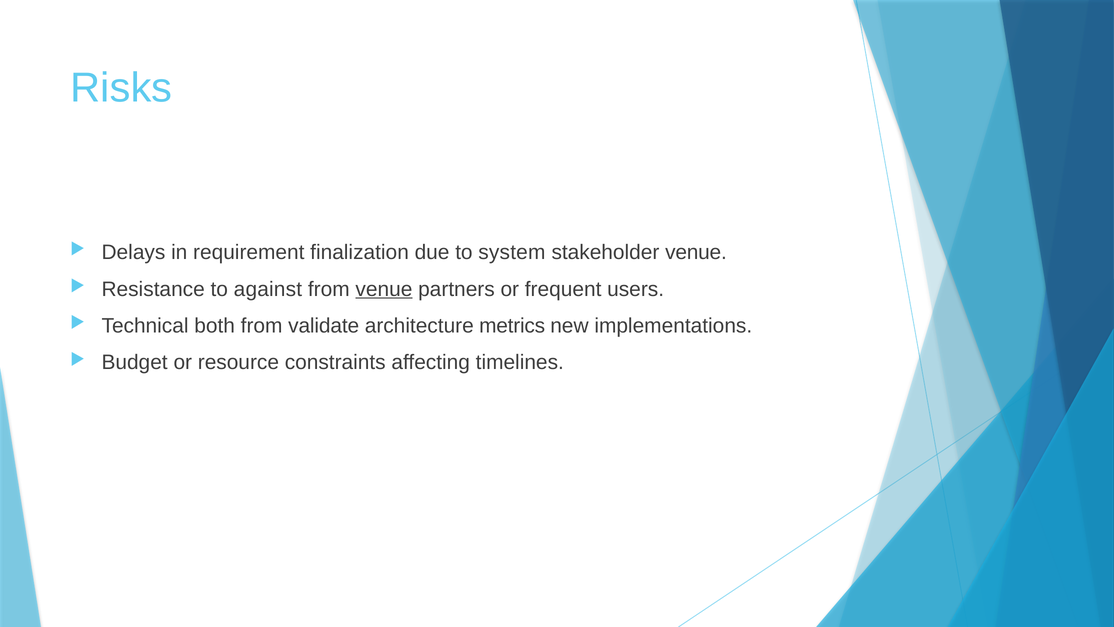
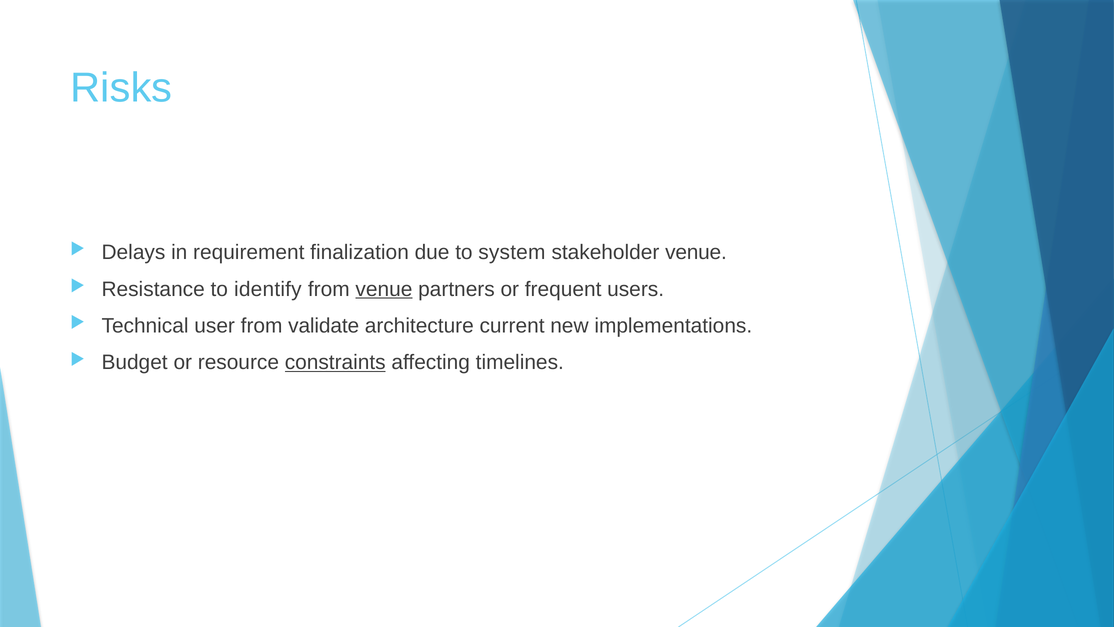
against: against -> identify (268, 289)
both: both -> user (215, 326)
metrics: metrics -> current (512, 326)
constraints underline: none -> present (335, 362)
